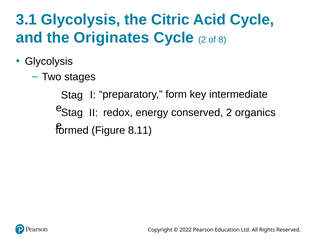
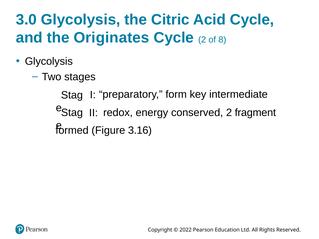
3.1: 3.1 -> 3.0 (26, 20)
organics: organics -> fragment (255, 113)
8.11: 8.11 -> 3.16 (140, 130)
